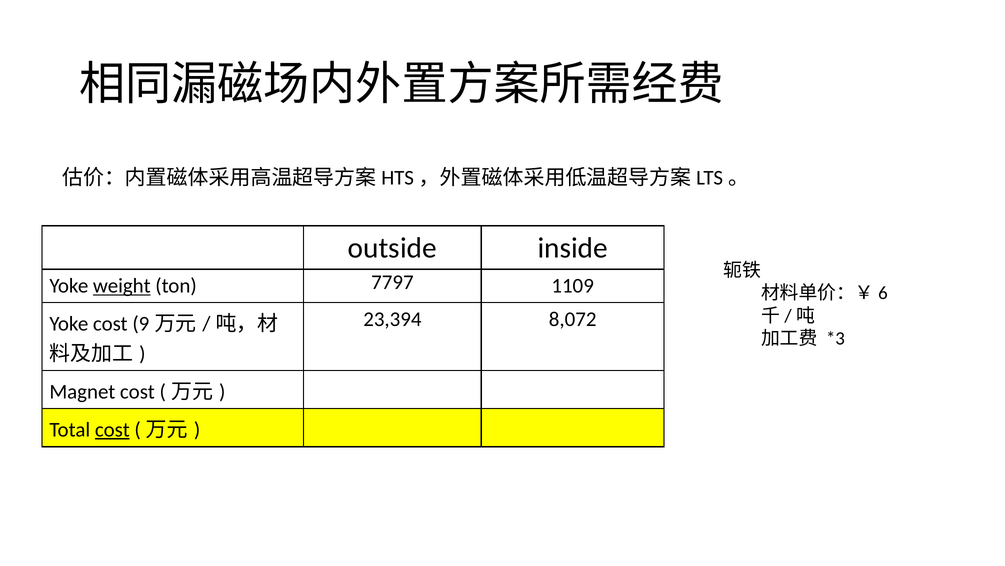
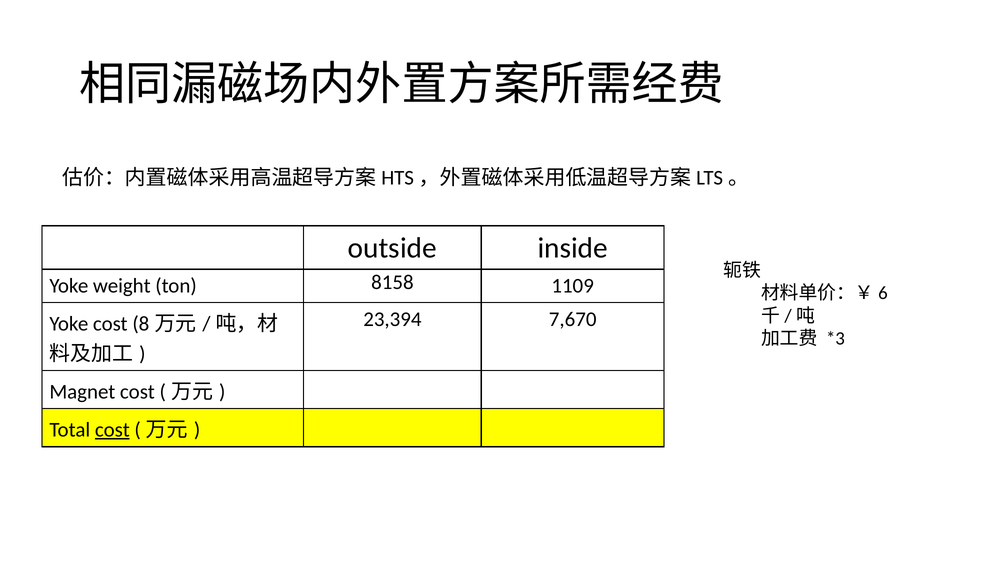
weight underline: present -> none (122, 286)
7797: 7797 -> 8158 (392, 282)
8,072: 8,072 -> 7,670 (573, 319)
9: 9 -> 8 (141, 324)
